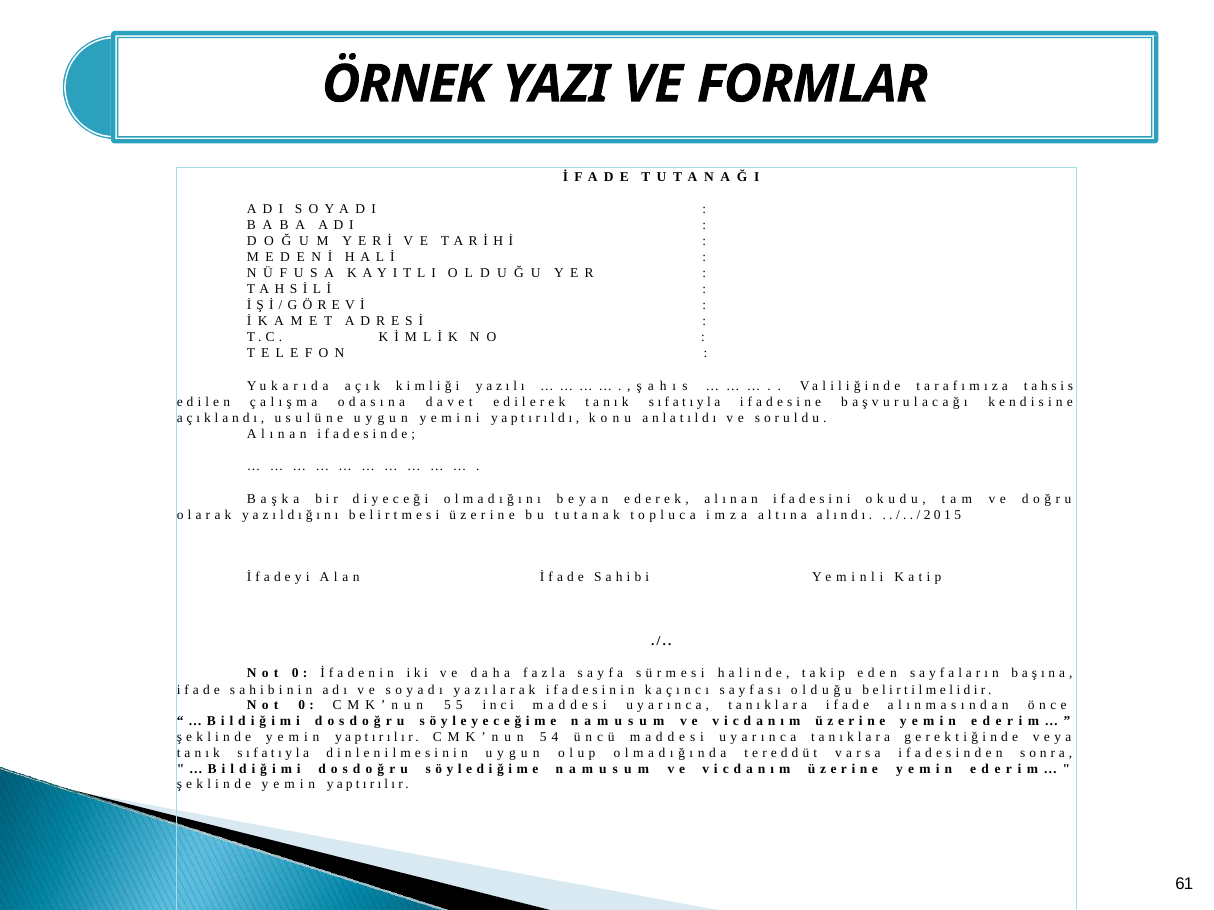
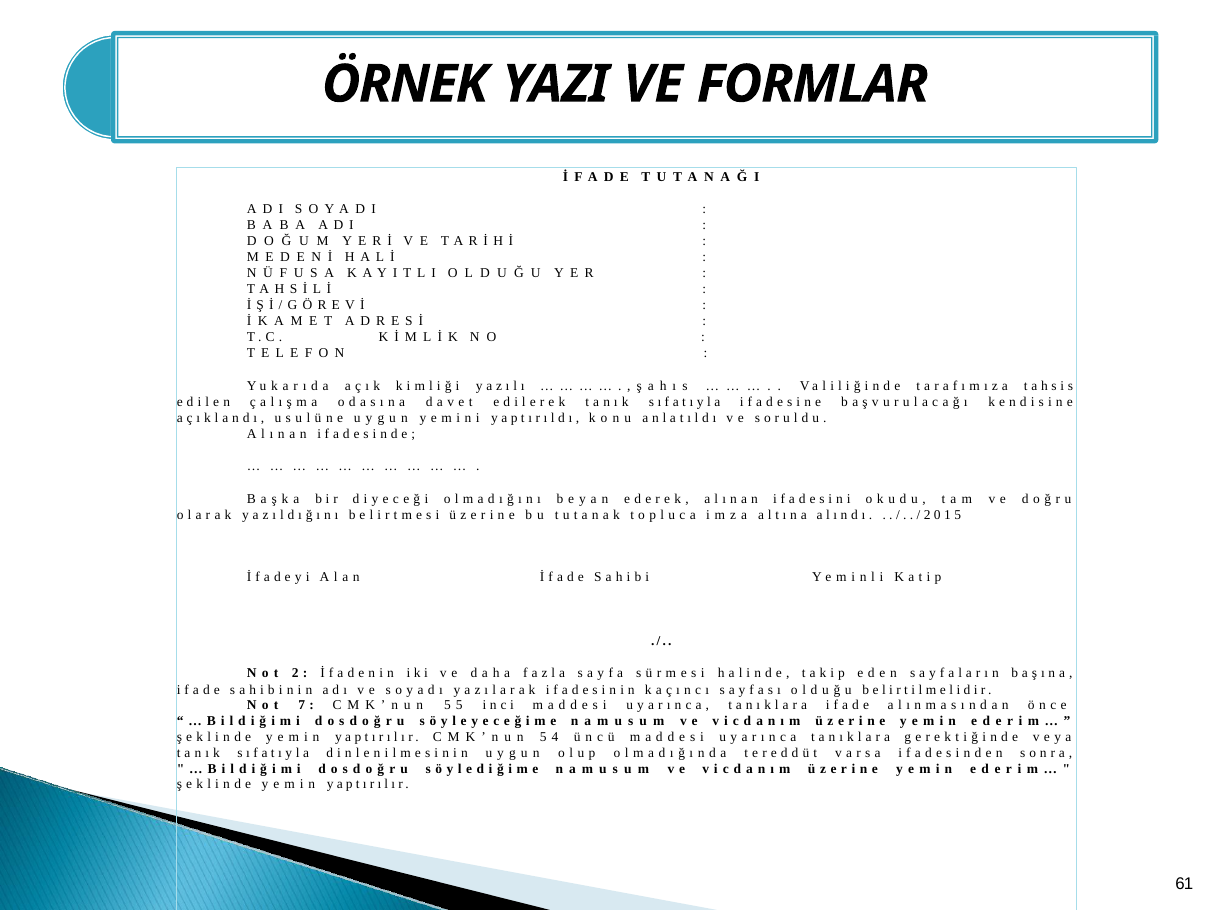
0: 0 -> 2 (295, 674)
0: 0 -> 7 (302, 706)
